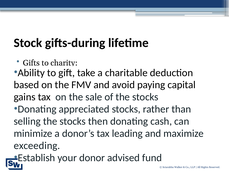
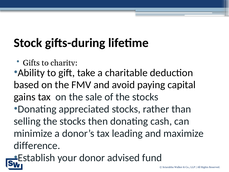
exceeding: exceeding -> difference (37, 145)
